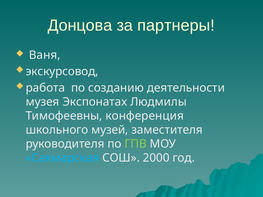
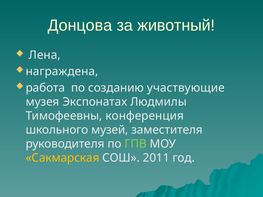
партнеры: партнеры -> животный (176, 26)
Ваня: Ваня -> Лена (45, 55)
экскурсовод: экскурсовод -> награждена (62, 72)
деятельности: деятельности -> участвующие (186, 88)
Сакмарская colour: light blue -> yellow (63, 158)
2000: 2000 -> 2011 (156, 158)
